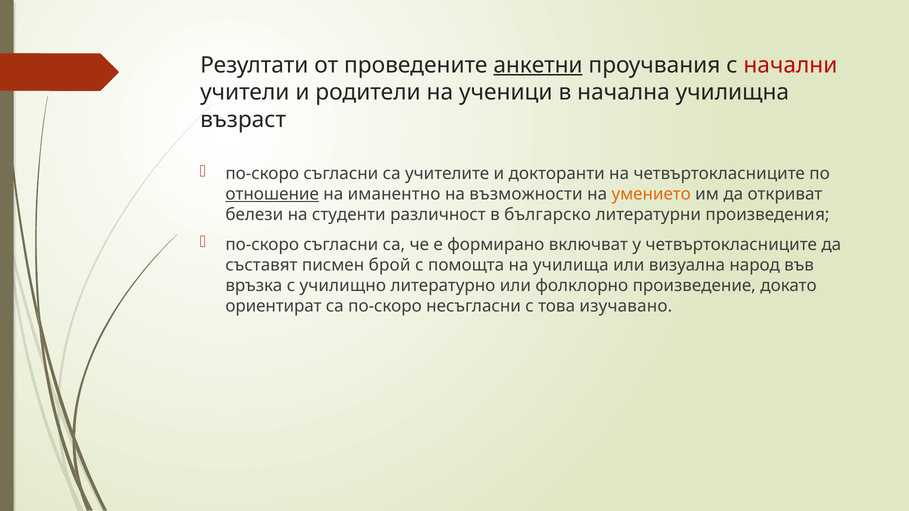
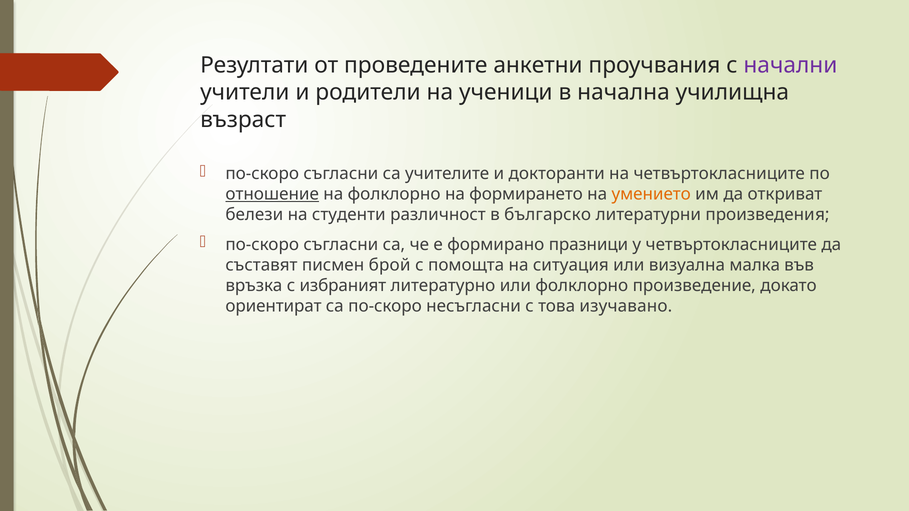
анкетни underline: present -> none (538, 65)
начални colour: red -> purple (790, 65)
на иманентно: иманентно -> фолклорно (394, 194)
възможности: възможности -> формирането (526, 194)
включват: включват -> празници (588, 245)
училища: училища -> ситуация (571, 265)
народ: народ -> малка (755, 265)
училищно: училищно -> избраният (343, 286)
